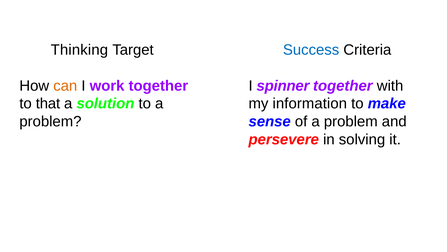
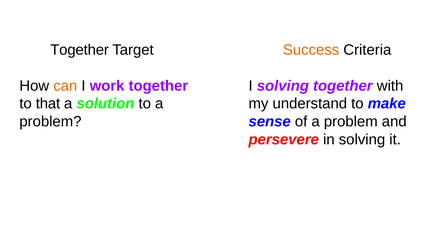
Thinking: Thinking -> Together (80, 50)
Success colour: blue -> orange (311, 50)
I spinner: spinner -> solving (283, 86)
information: information -> understand (310, 104)
